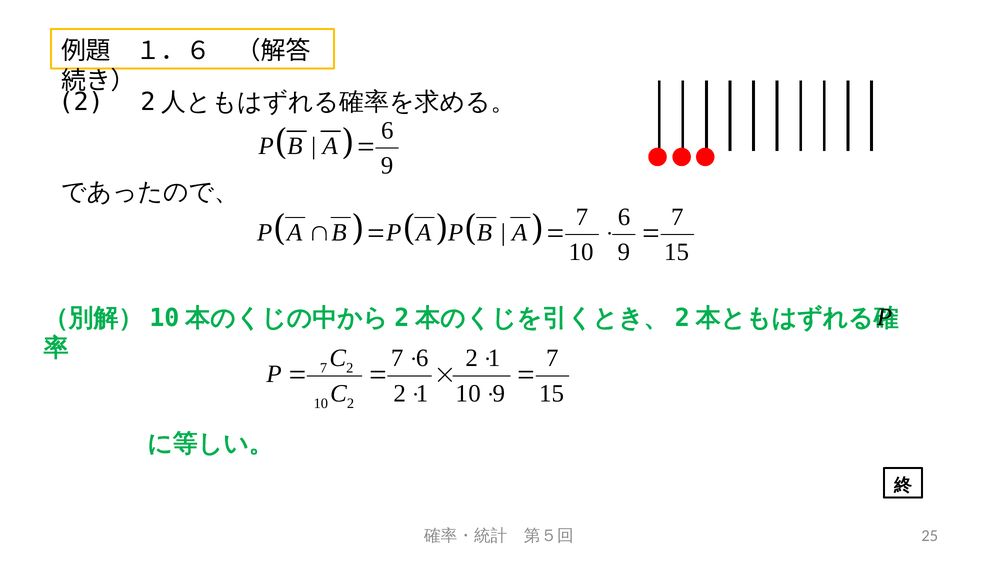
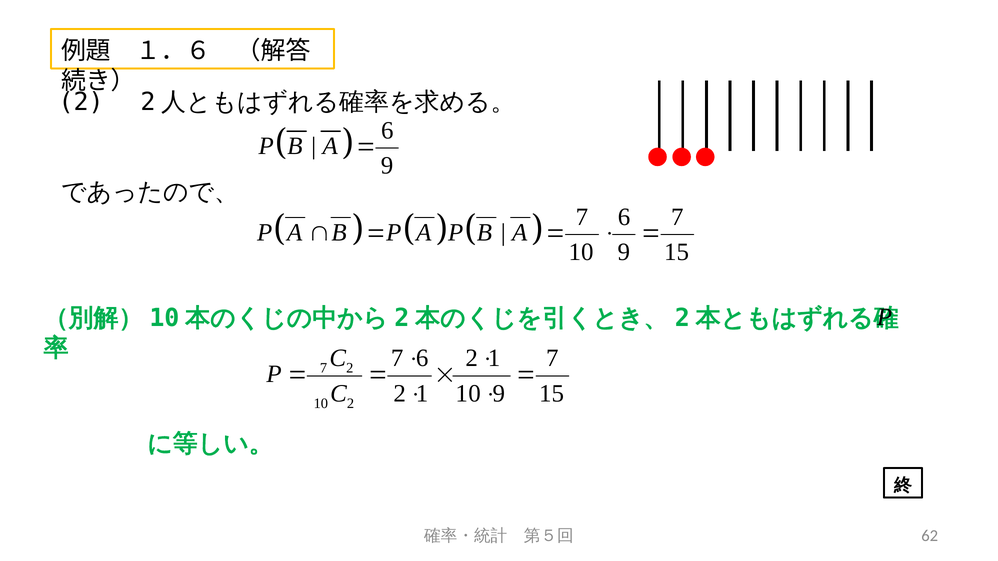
25: 25 -> 62 (930, 536)
